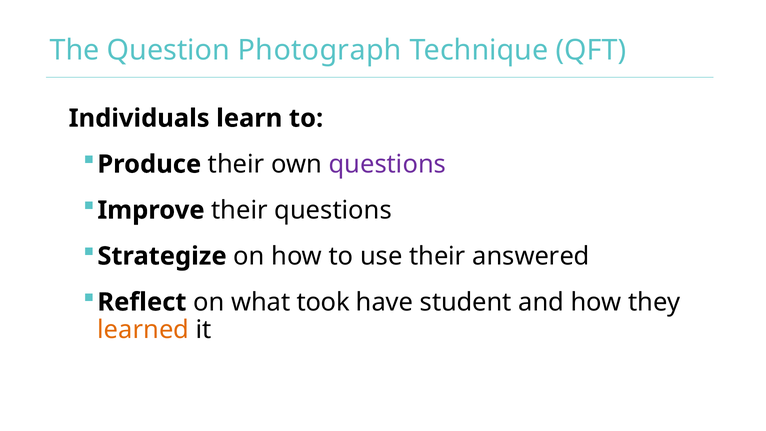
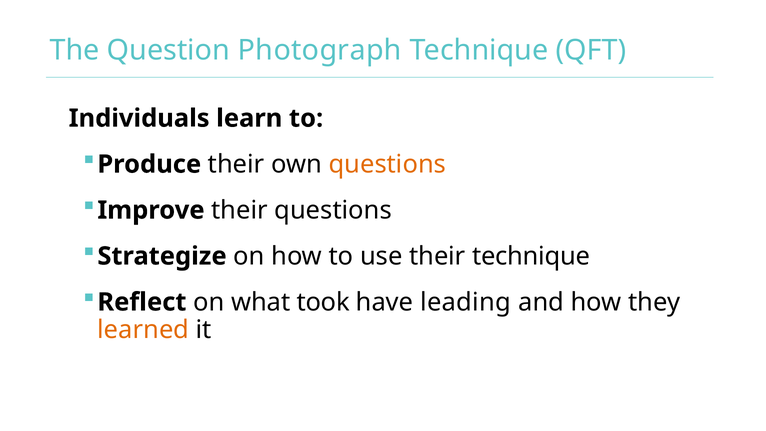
questions colour: purple -> orange (387, 164)
their answered: answered -> technique (531, 256)
student: student -> leading (466, 302)
